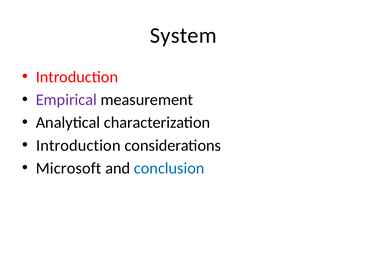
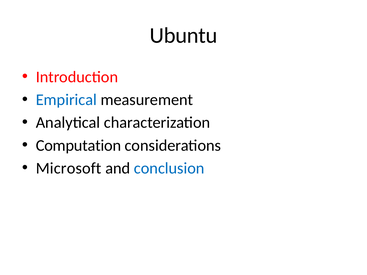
System: System -> Ubuntu (184, 36)
Empirical colour: purple -> blue (66, 100)
Introduction: Introduction -> Computation (78, 146)
